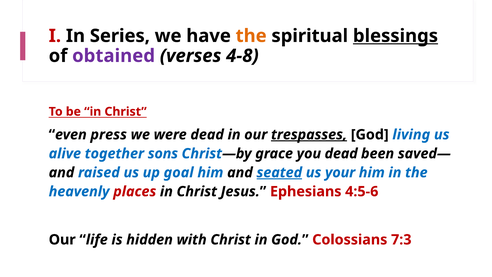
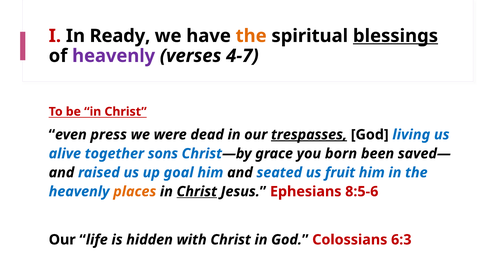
Series: Series -> Ready (120, 36)
of obtained: obtained -> heavenly (114, 56)
4-8: 4-8 -> 4-7 (242, 56)
you dead: dead -> born (341, 153)
seated underline: present -> none (279, 172)
your: your -> fruit (340, 172)
places colour: red -> orange (135, 191)
Christ underline: none -> present (197, 191)
4:5-6: 4:5-6 -> 8:5-6 (362, 191)
7:3: 7:3 -> 6:3 (401, 239)
